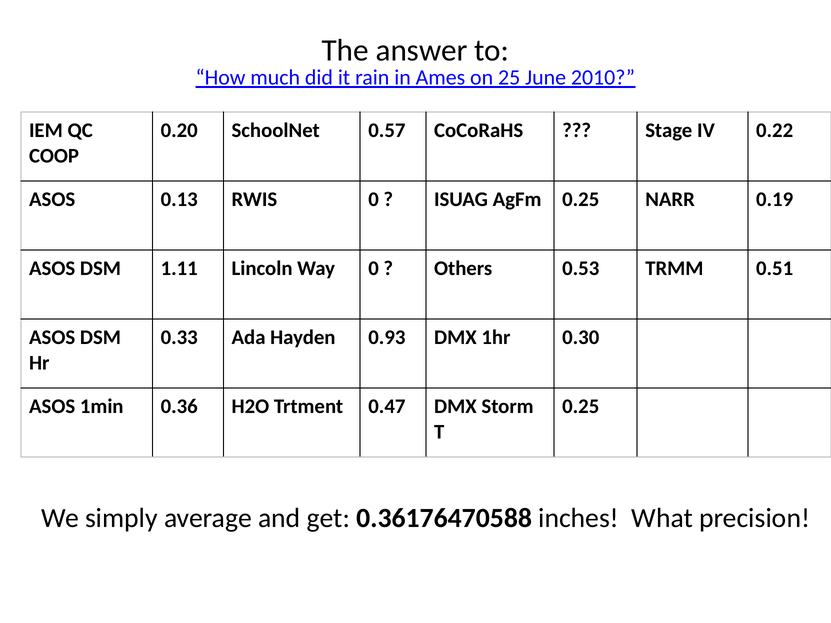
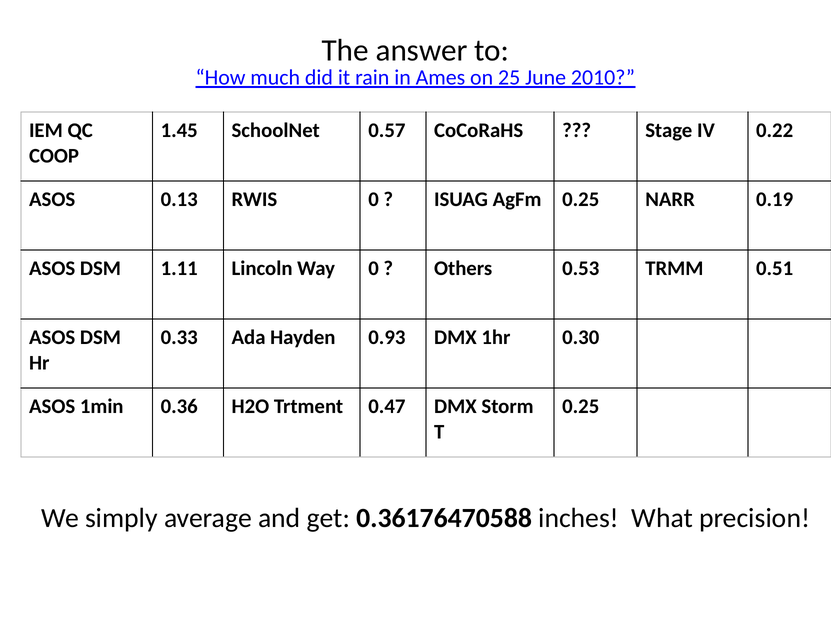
0.20: 0.20 -> 1.45 (179, 131)
